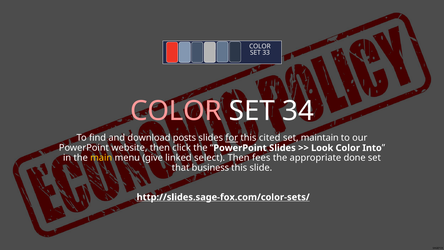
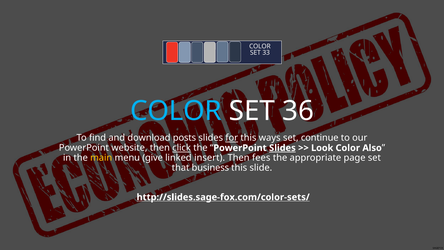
COLOR colour: pink -> light blue (176, 111)
34: 34 -> 36 (298, 111)
cited: cited -> ways (270, 138)
maintain: maintain -> continue (320, 138)
click underline: none -> present (182, 148)
Slides underline: none -> present (282, 148)
Into: Into -> Also (372, 148)
select: select -> insert (210, 158)
done: done -> page (355, 158)
